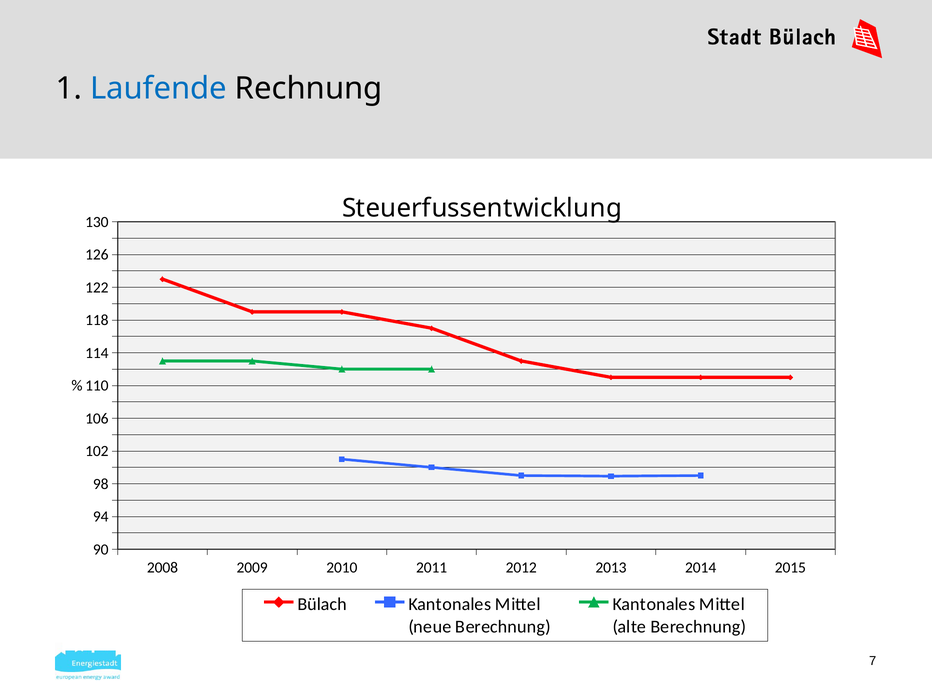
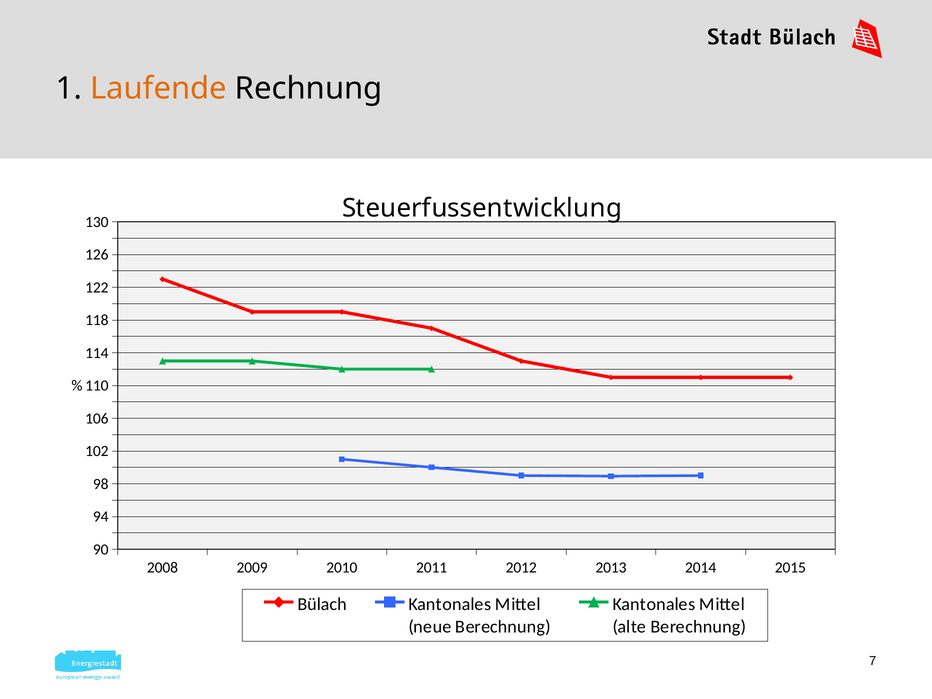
Laufende colour: blue -> orange (158, 88)
